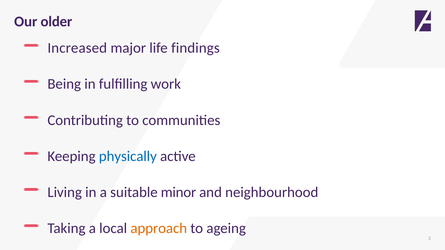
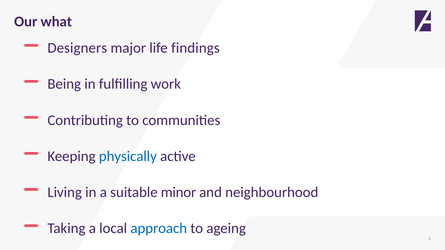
older: older -> what (56, 22)
Increased: Increased -> Designers (77, 48)
approach colour: orange -> blue (159, 229)
